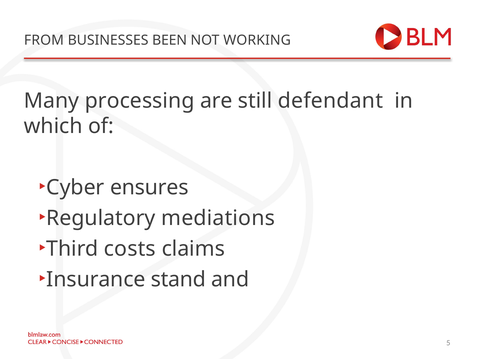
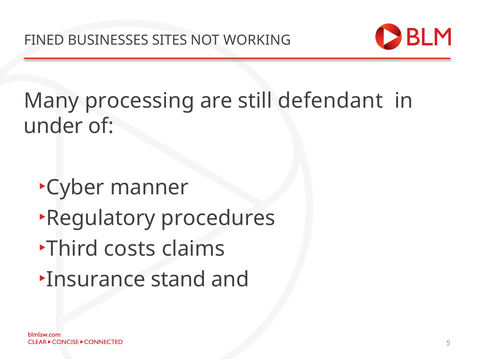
FROM: FROM -> FINED (44, 40)
BEEN: BEEN -> SITES (170, 40)
which: which -> under (53, 126)
ensures: ensures -> manner (149, 188)
mediations: mediations -> procedures (218, 218)
